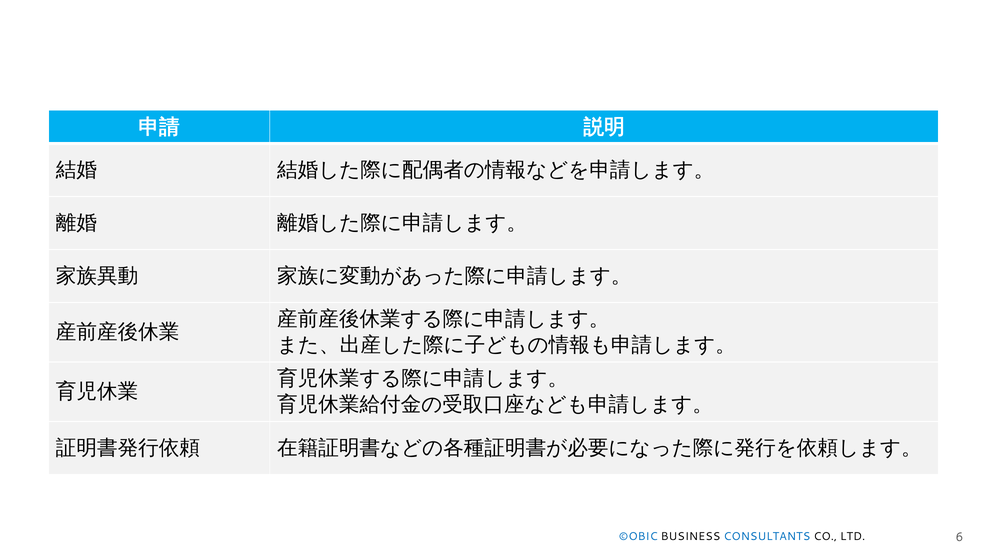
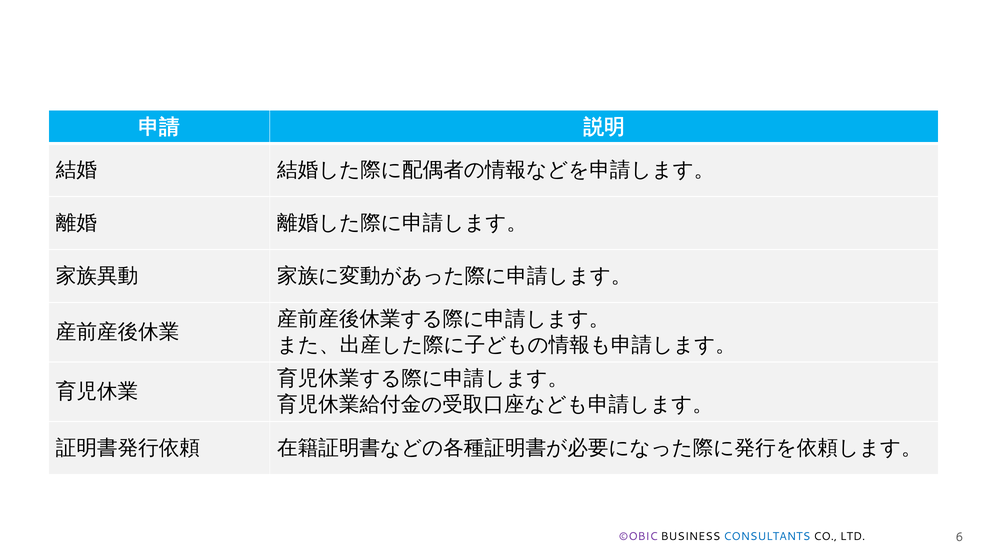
©OBIC colour: blue -> purple (638, 537)
